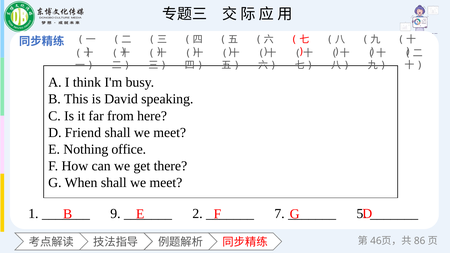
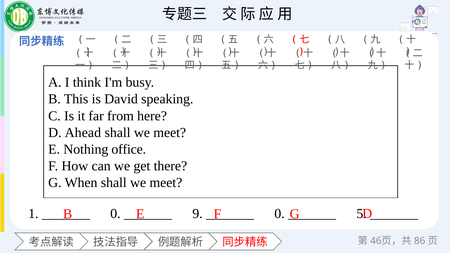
Friend: Friend -> Ahead (83, 133)
9: 9 -> 0 (115, 214)
2: 2 -> 9 (197, 214)
7: 7 -> 0 (280, 214)
